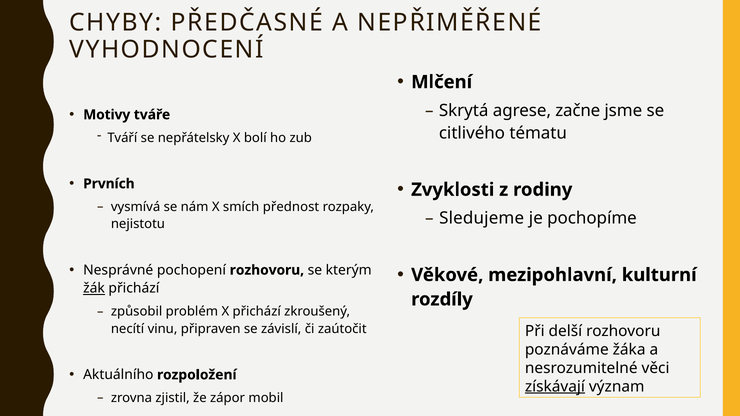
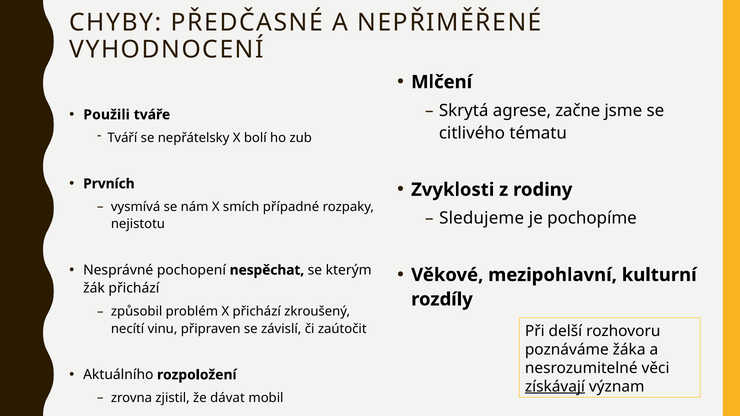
Motivy: Motivy -> Použili (107, 115)
přednost: přednost -> případné (291, 207)
pochopení rozhovoru: rozhovoru -> nespěchat (267, 270)
žák underline: present -> none (94, 289)
zápor: zápor -> dávat (227, 398)
